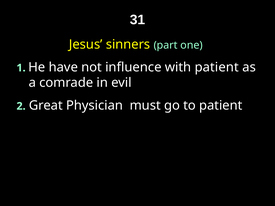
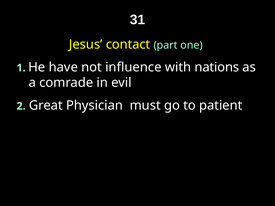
sinners: sinners -> contact (128, 44)
with patient: patient -> nations (217, 67)
